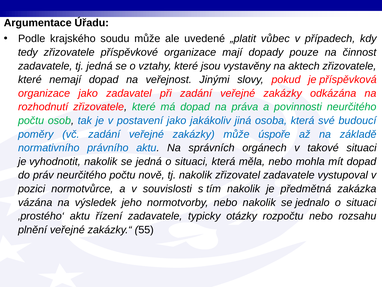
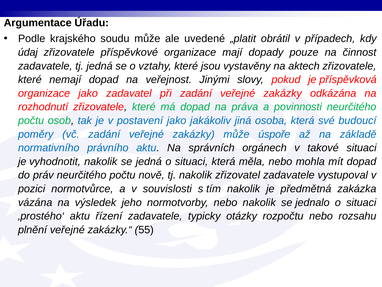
vůbec: vůbec -> obrátil (275, 39)
tedy: tedy -> údaj (28, 52)
